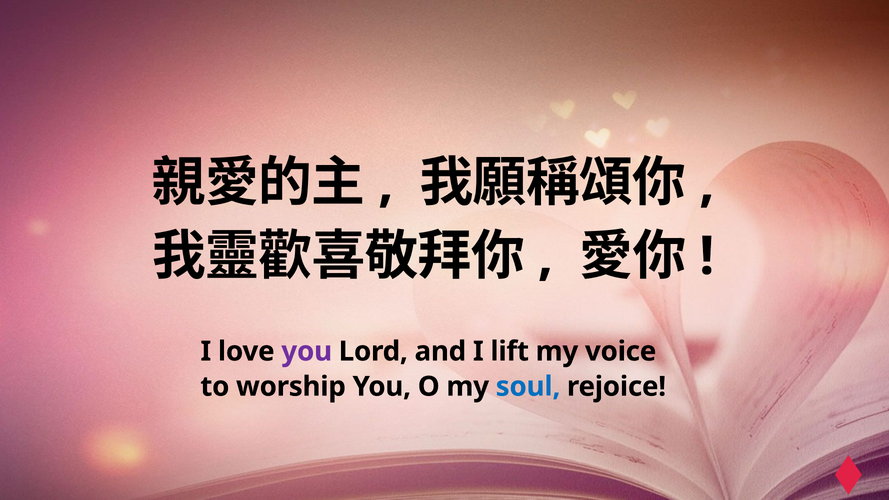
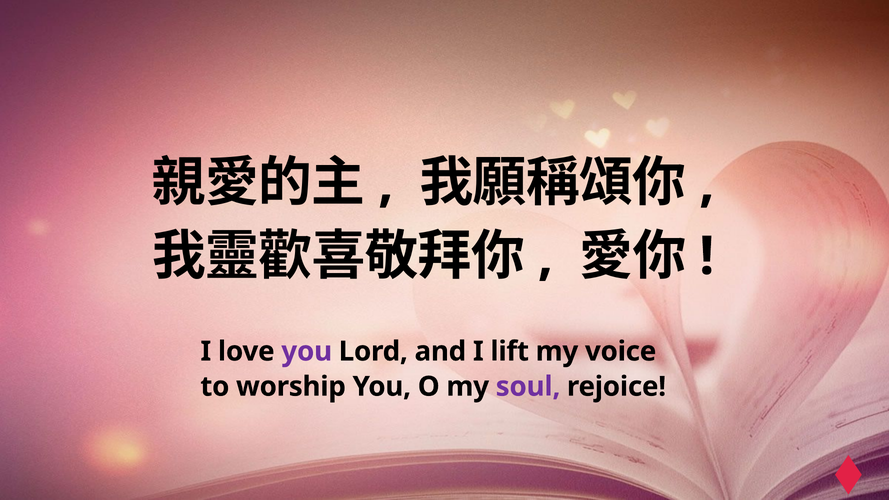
soul colour: blue -> purple (528, 387)
